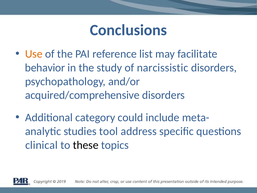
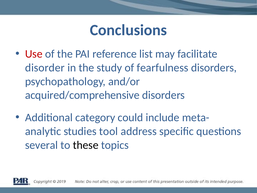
Use colour: orange -> red (34, 54)
behavior: behavior -> disorder (45, 68)
narcissistic: narcissistic -> fearfulness (163, 68)
clinical: clinical -> several (42, 145)
